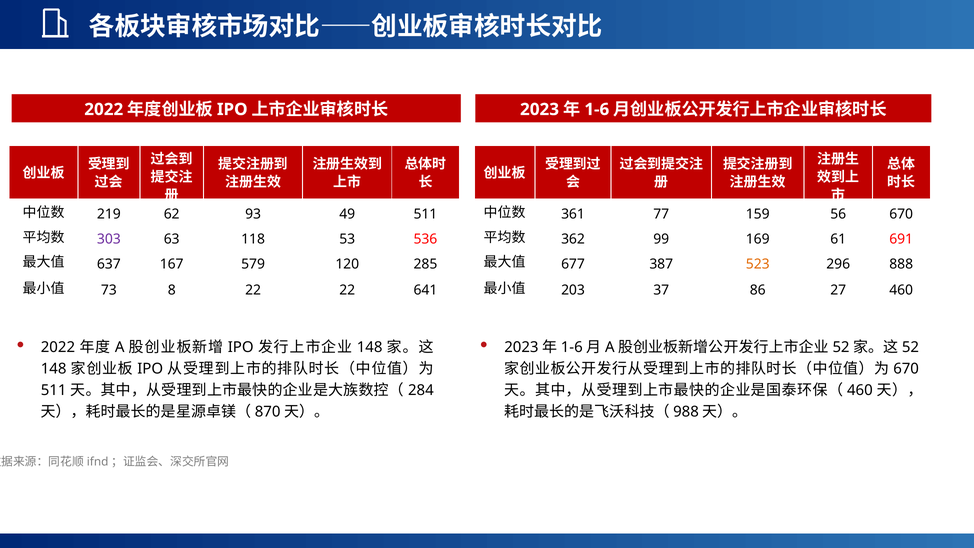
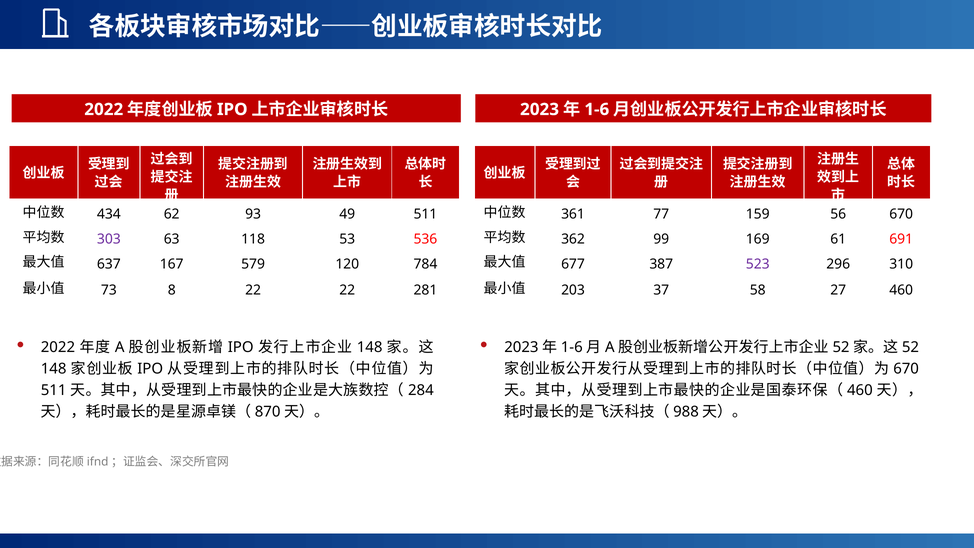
219: 219 -> 434 (109, 214)
285: 285 -> 784 (425, 264)
523 colour: orange -> purple (758, 264)
888: 888 -> 310 (901, 264)
641: 641 -> 281 (425, 290)
86: 86 -> 58 (758, 290)
